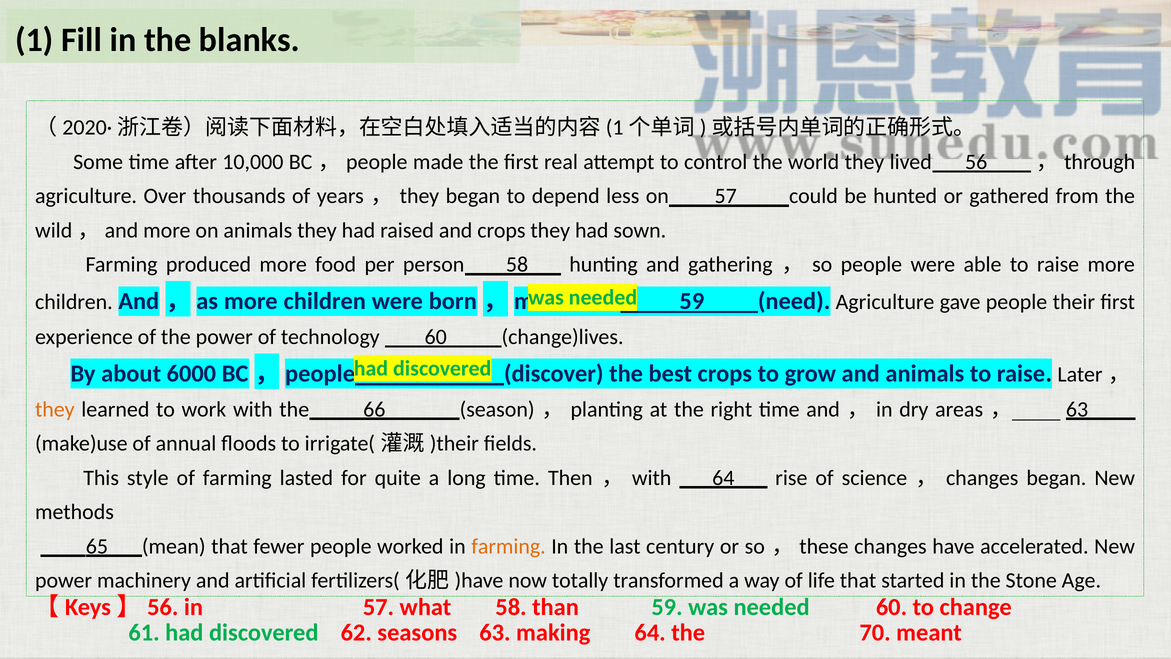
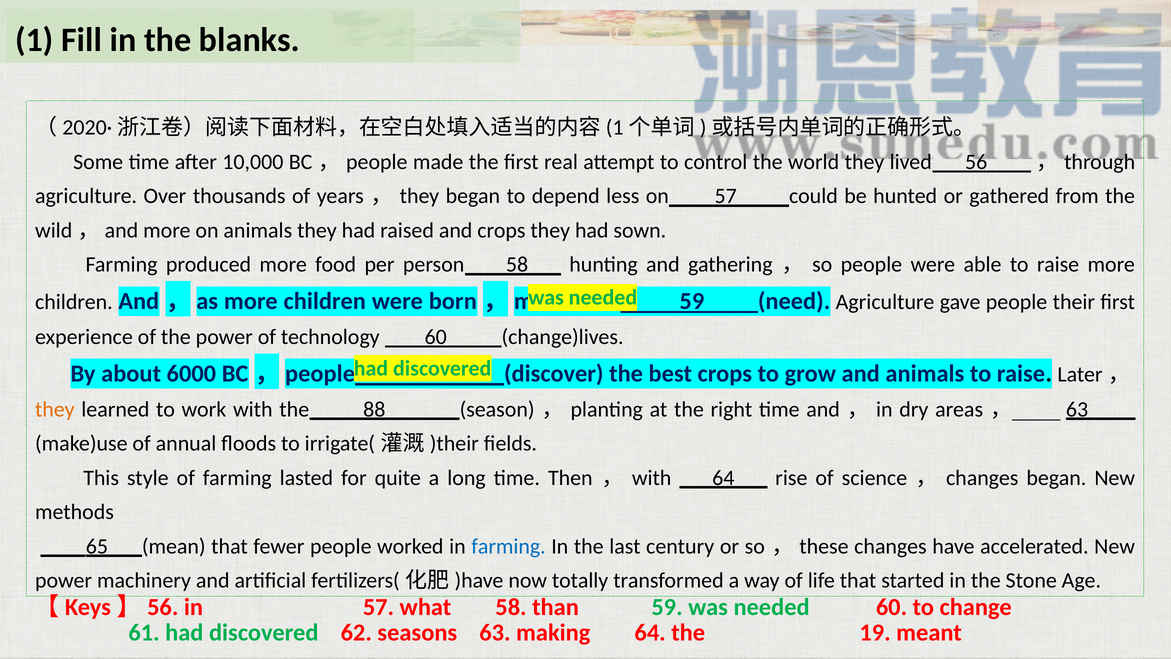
66: 66 -> 88 (374, 409)
farming colour: orange -> blue (508, 546)
70: 70 -> 19 (875, 632)
